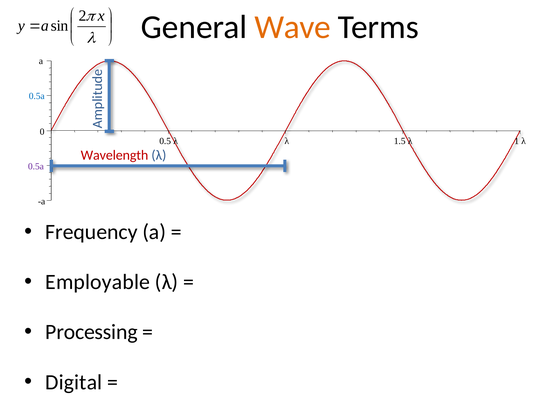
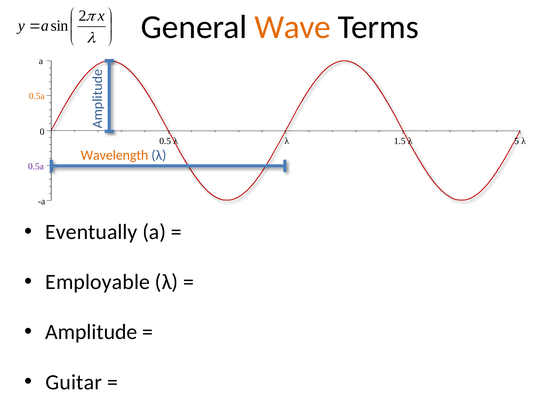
0.5a colour: blue -> orange (37, 96)
1: 1 -> 5 (517, 141)
Wavelength colour: red -> orange (115, 155)
Frequency: Frequency -> Eventually (91, 232)
Processing: Processing -> Amplitude (91, 332)
Digital: Digital -> Guitar (74, 382)
